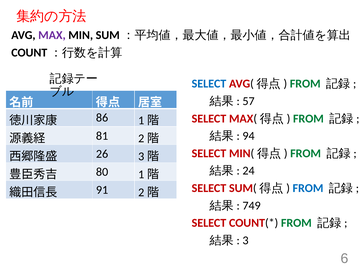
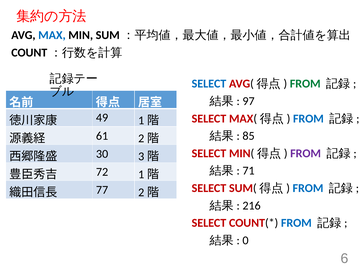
MAX colour: purple -> blue (52, 35)
57: 57 -> 97 (249, 101)
FROM colour: green -> blue (308, 119)
86: 86 -> 49 (102, 118)
94: 94 -> 85 (249, 136)
81: 81 -> 61 (102, 136)
FROM colour: green -> purple (306, 153)
26: 26 -> 30 (102, 154)
24: 24 -> 71 (249, 171)
80: 80 -> 72 (102, 172)
91: 91 -> 77 (102, 190)
749: 749 -> 216 (252, 206)
FROM colour: green -> blue (296, 223)
3: 3 -> 0 (245, 240)
